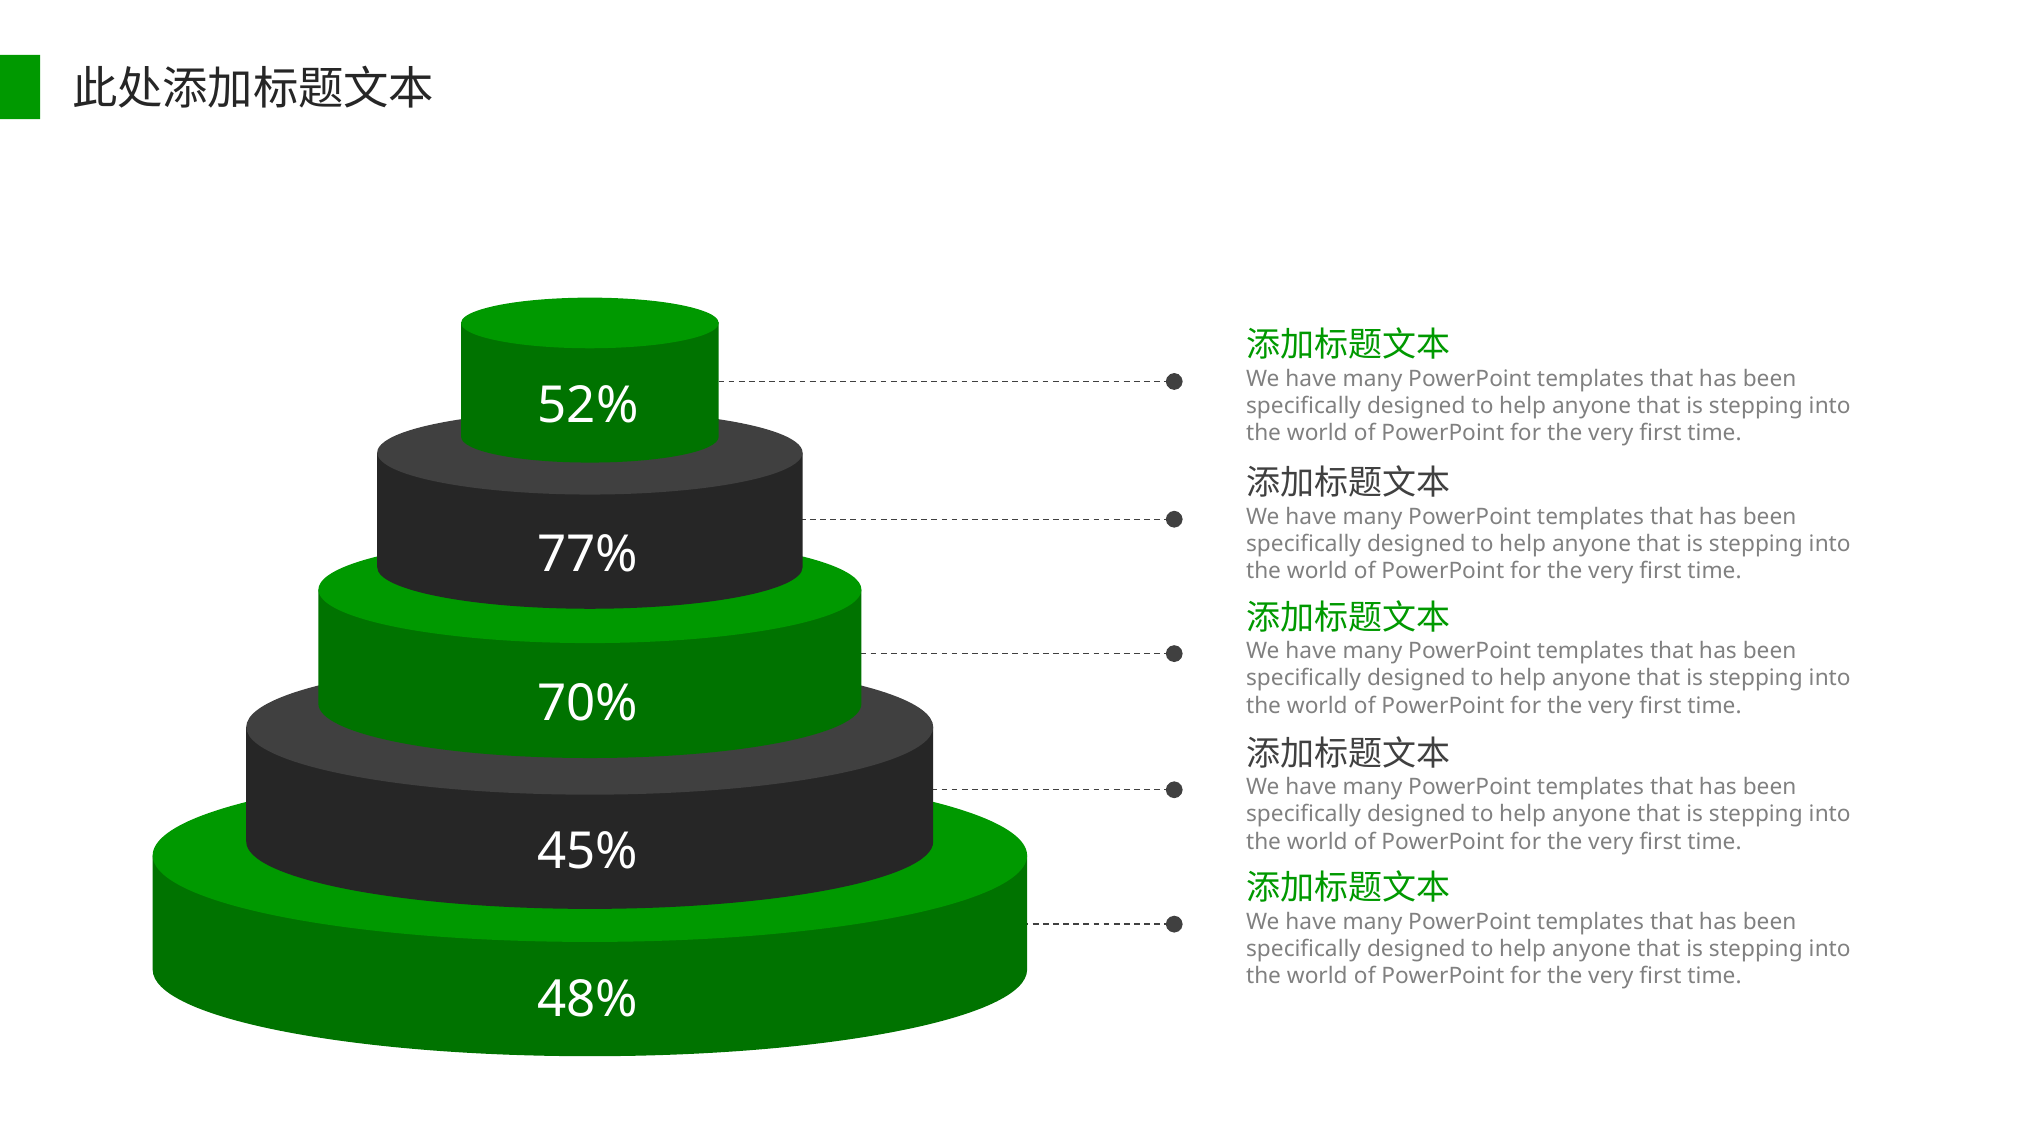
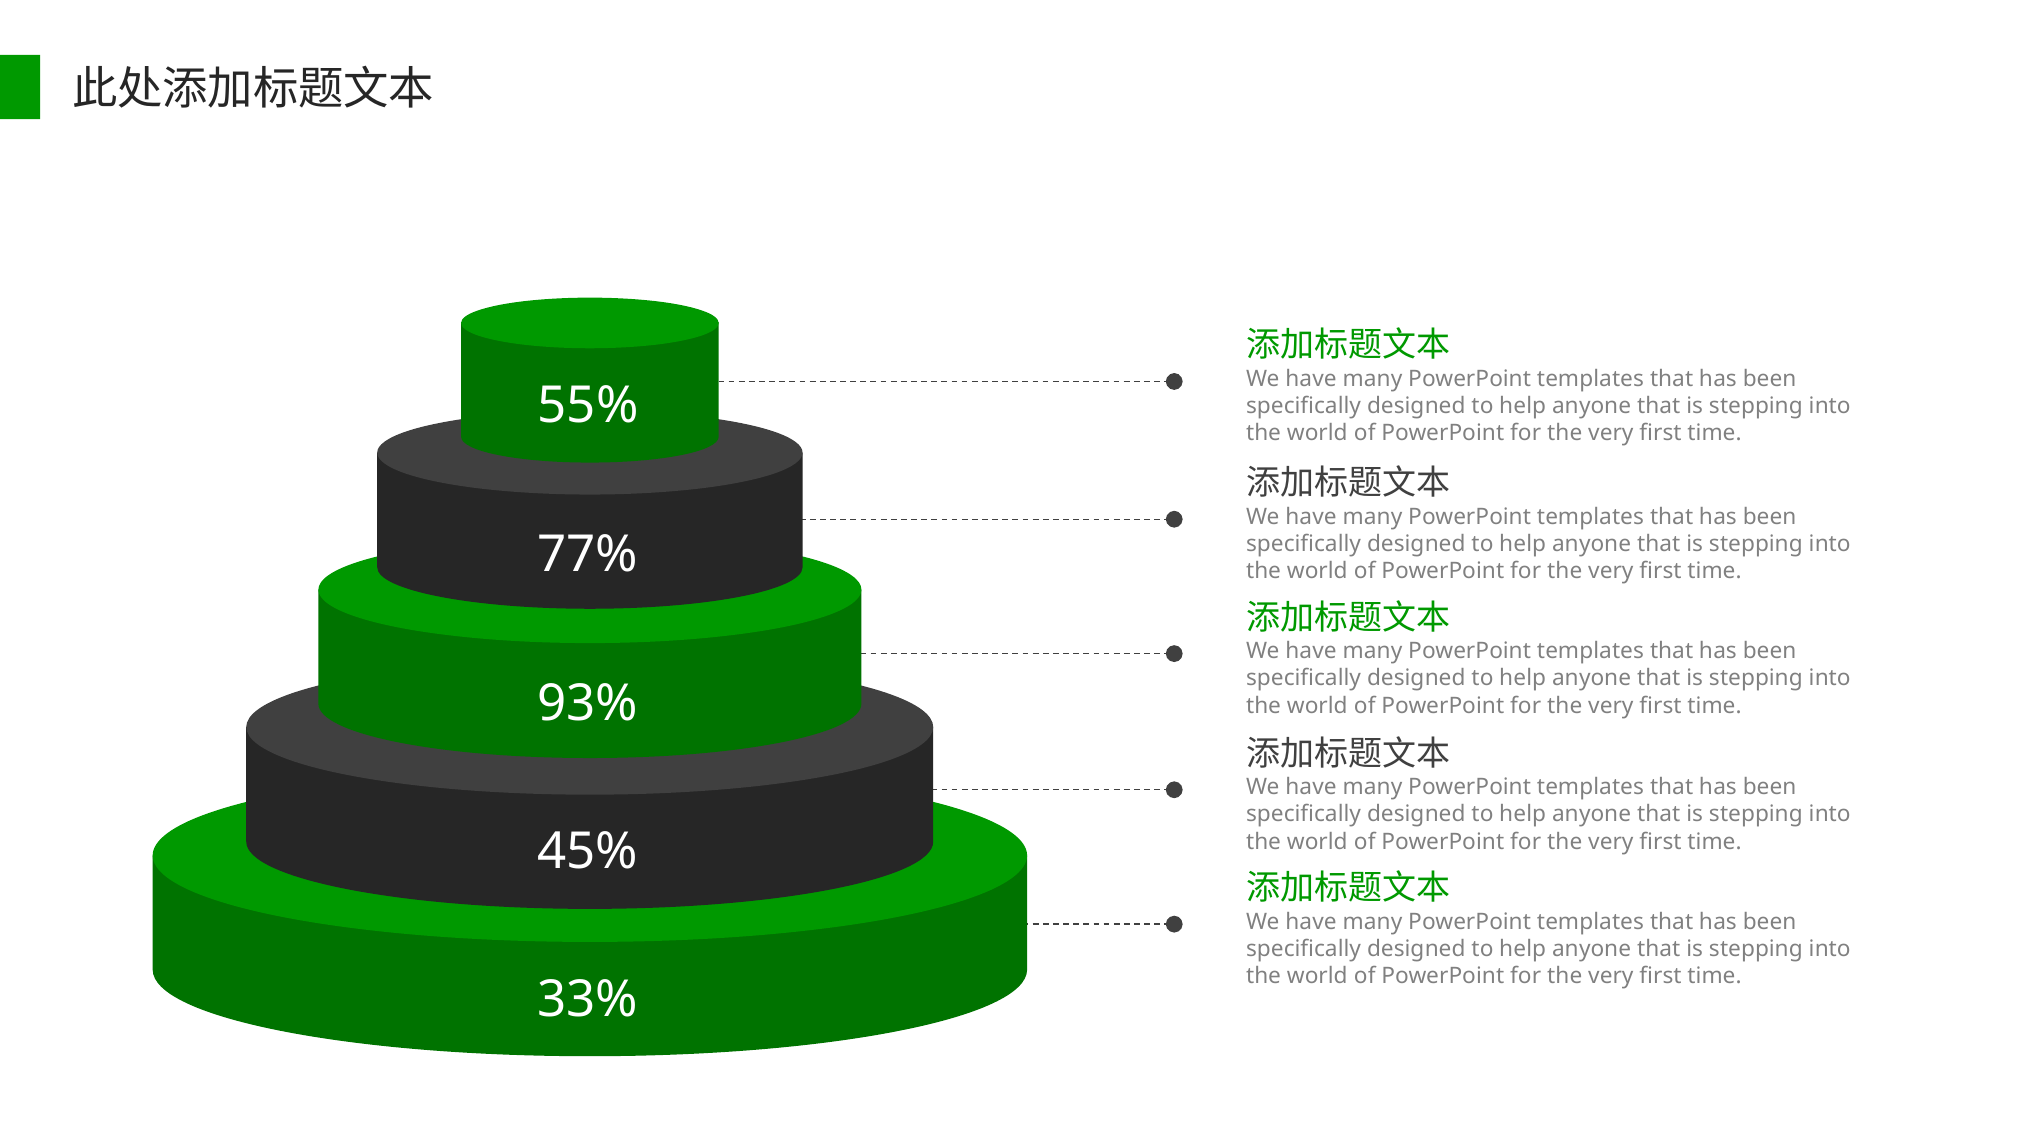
52%: 52% -> 55% (588, 406)
70%: 70% -> 93% (588, 704)
48%: 48% -> 33% (588, 1000)
